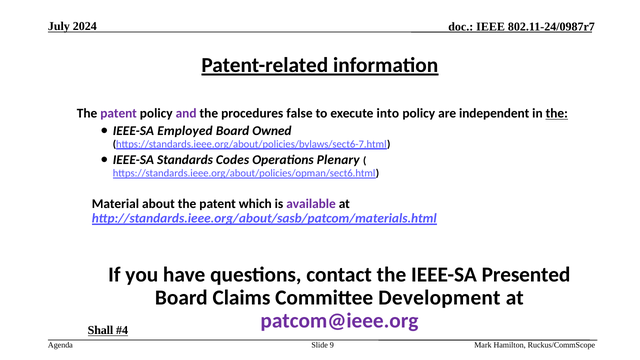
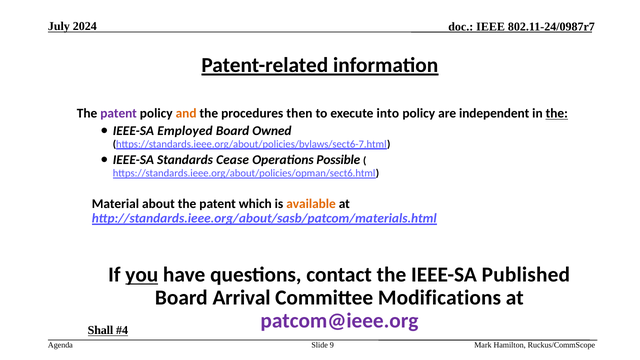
and colour: purple -> orange (186, 114)
false: false -> then (299, 114)
Codes: Codes -> Cease (233, 160)
Plenary: Plenary -> Possible (338, 160)
available colour: purple -> orange (311, 204)
you underline: none -> present (142, 275)
Presented: Presented -> Published (526, 275)
Claims: Claims -> Arrival (242, 298)
Development: Development -> Modifications (439, 298)
